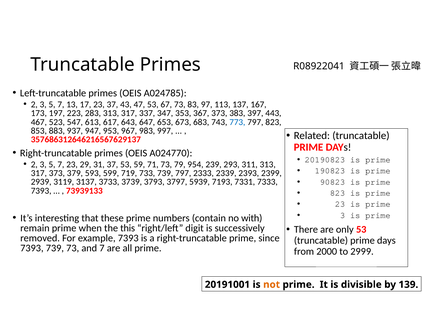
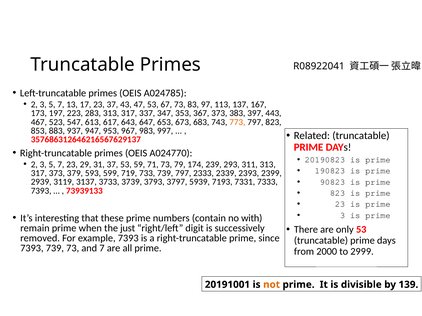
773 colour: blue -> orange (237, 122)
954: 954 -> 174 (195, 165)
this: this -> just (128, 228)
